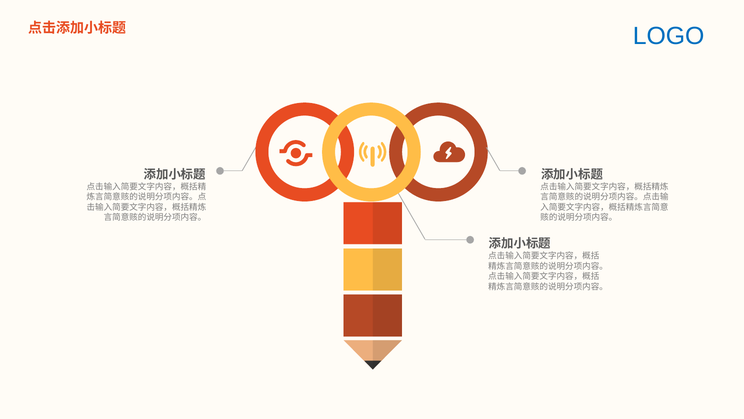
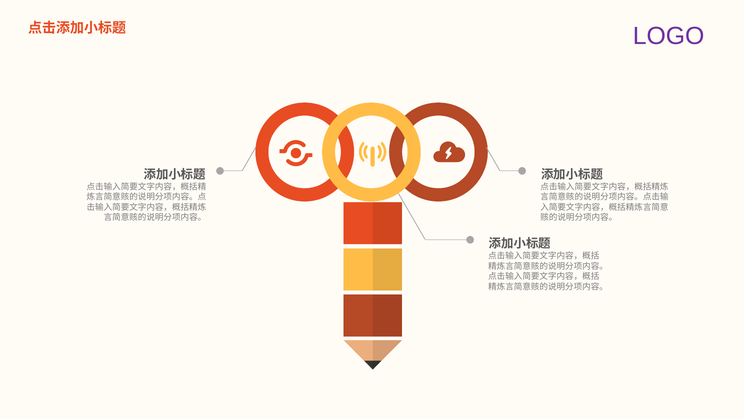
LOGO colour: blue -> purple (669, 36)
